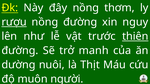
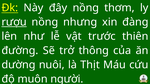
nồng đường: đường -> nhưng (80, 22)
nguy: nguy -> đàng (135, 22)
thiên underline: present -> none (135, 36)
manh: manh -> thông (94, 51)
